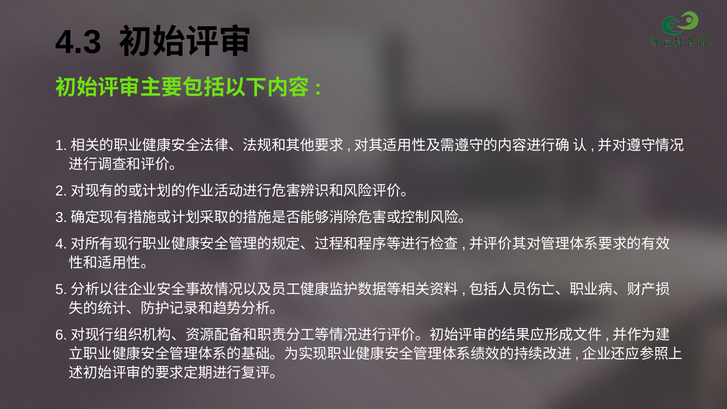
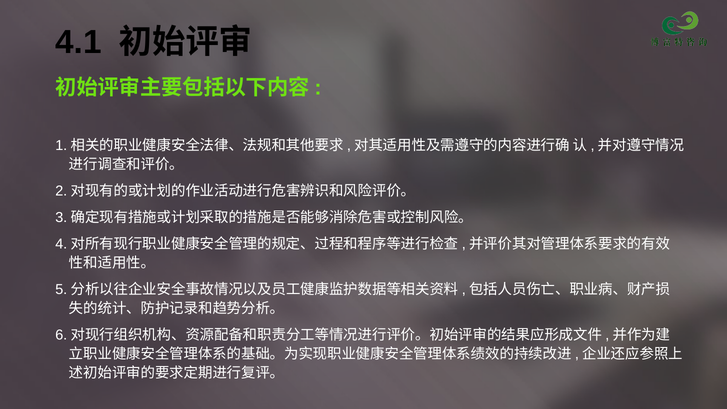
4.3: 4.3 -> 4.1 (78, 42)
